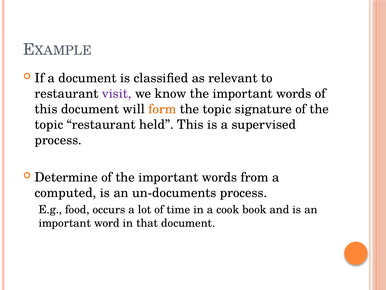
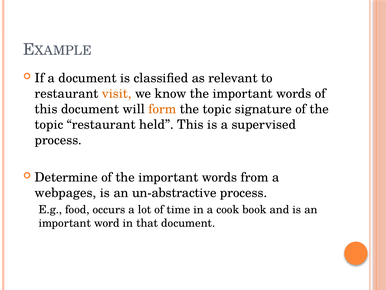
visit colour: purple -> orange (117, 94)
computed: computed -> webpages (65, 193)
un-documents: un-documents -> un-abstractive (174, 193)
